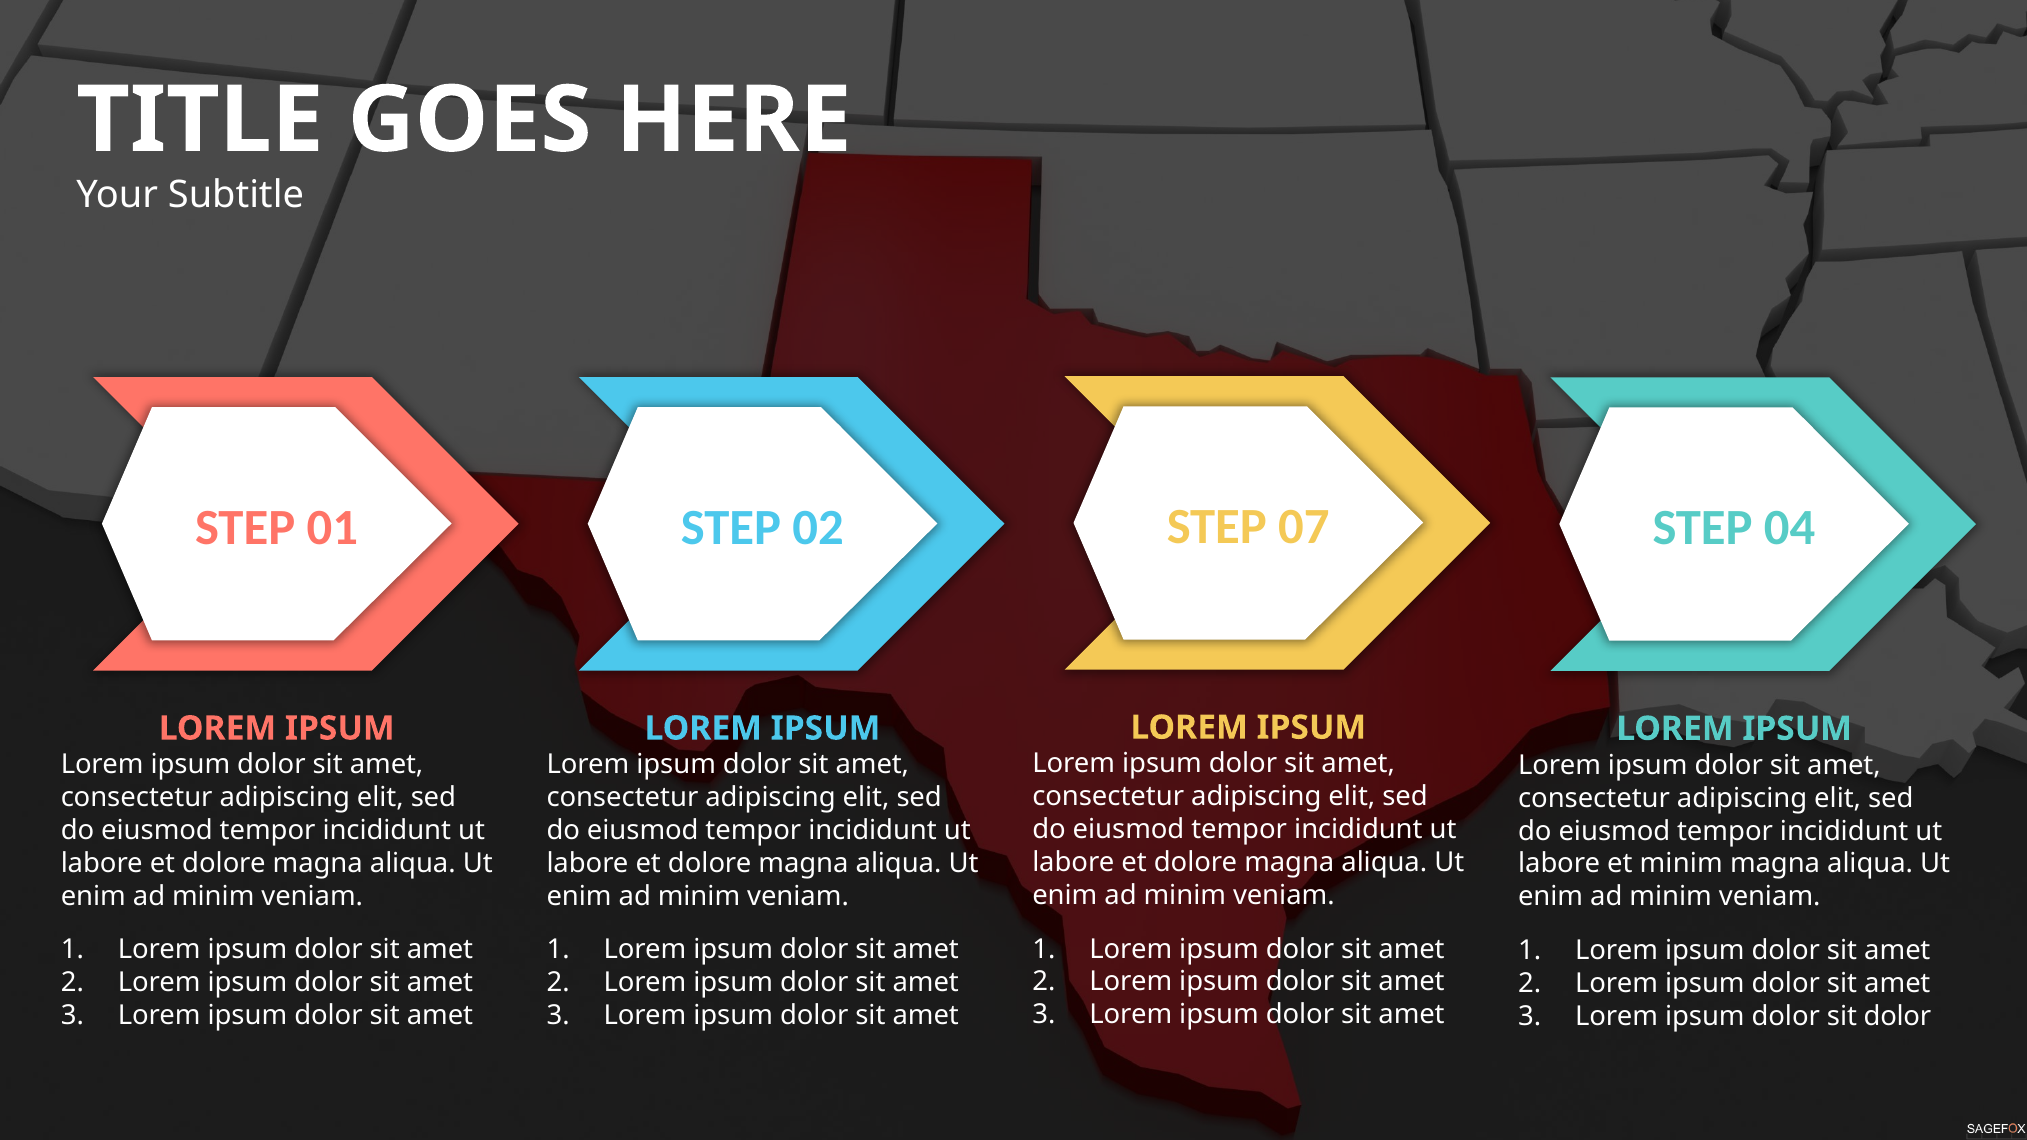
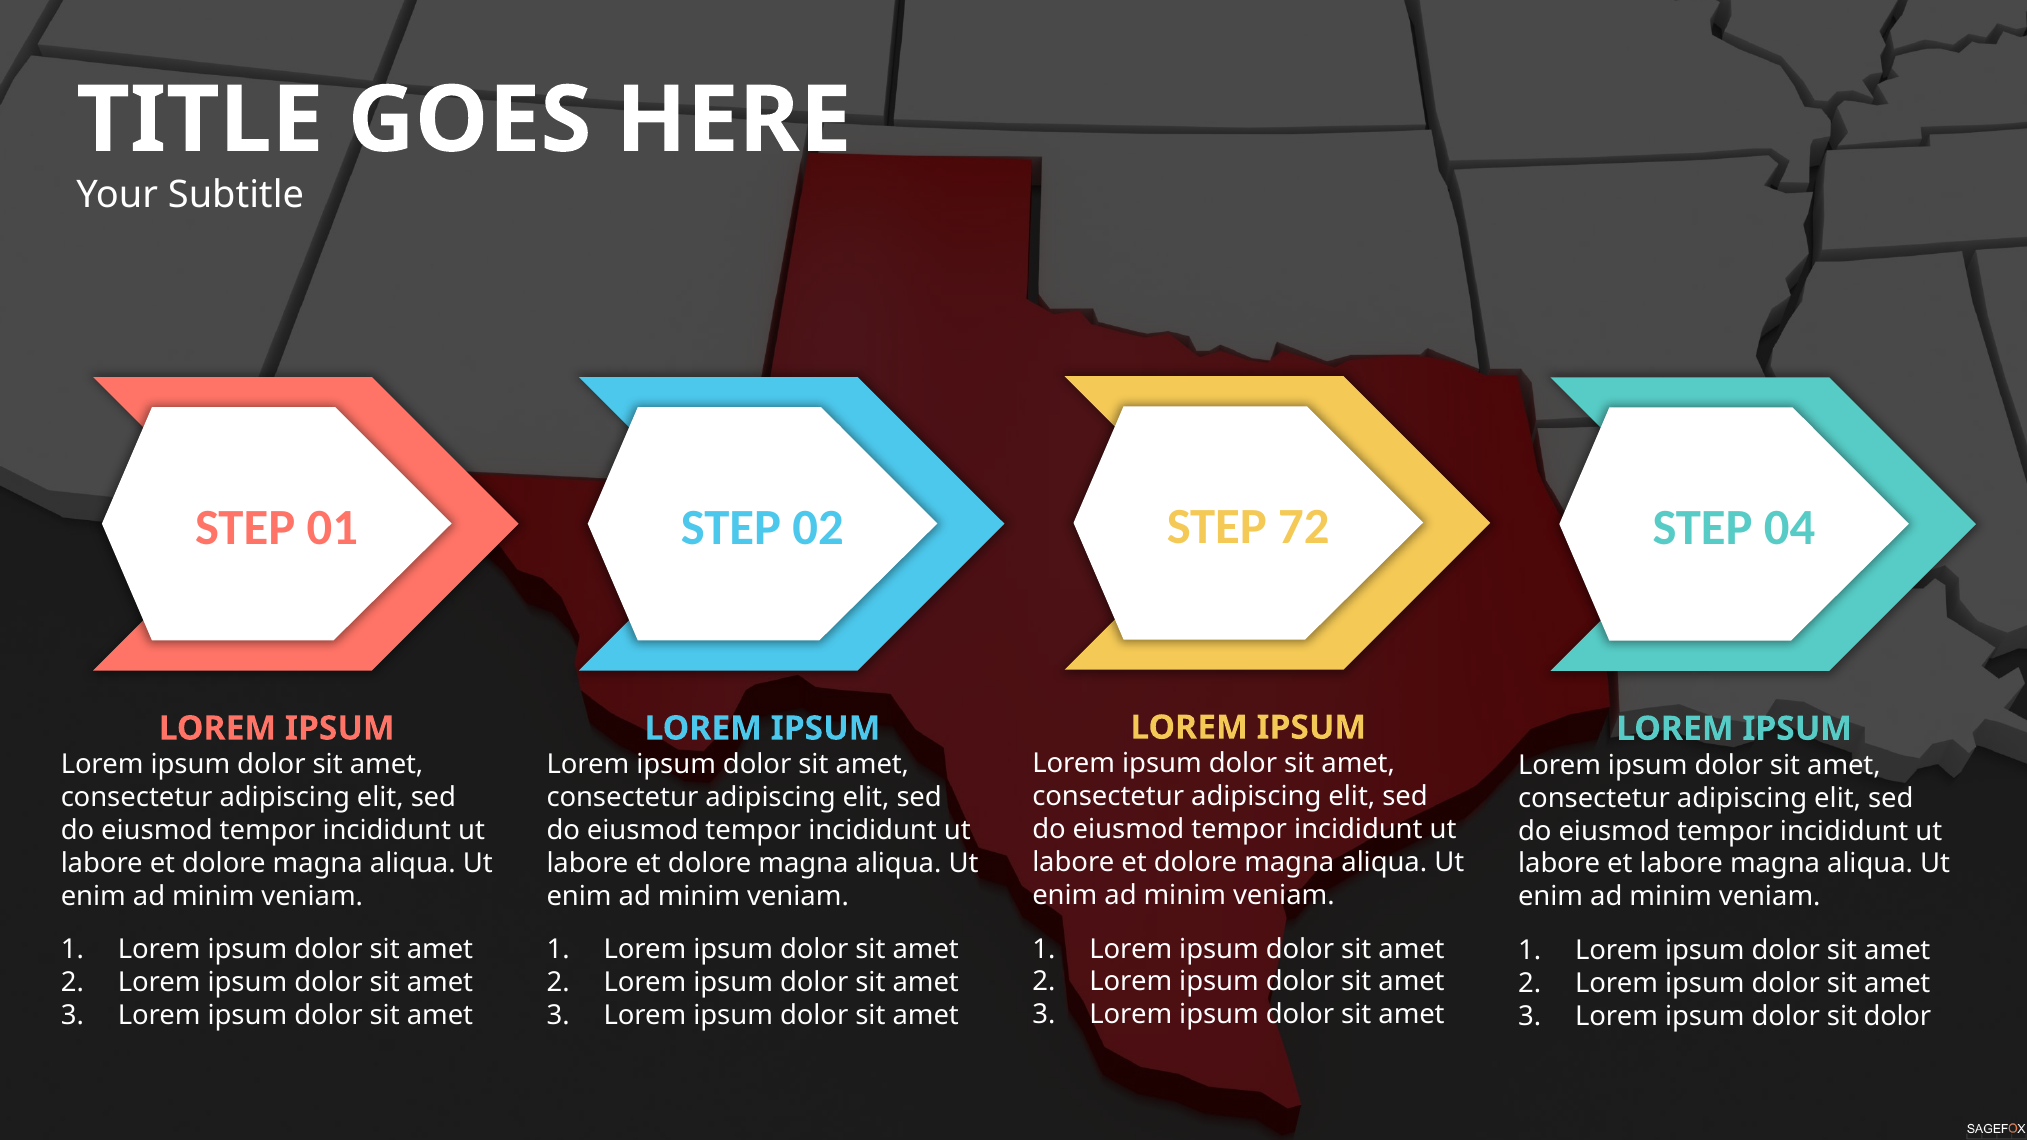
07: 07 -> 72 (1304, 527)
et minim: minim -> labore (1681, 864)
